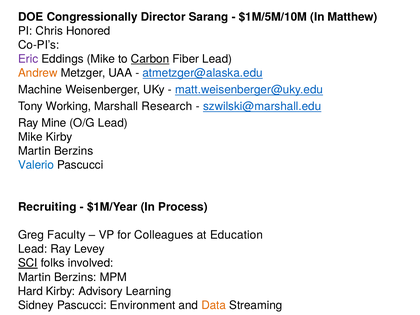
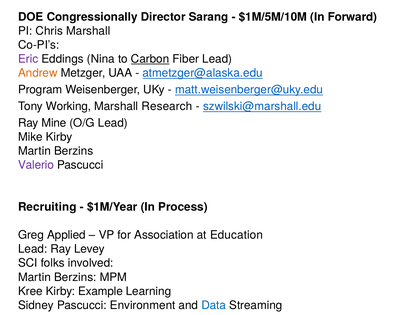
Matthew: Matthew -> Forward (352, 17)
Chris Honored: Honored -> Marshall (88, 31)
Eddings Mike: Mike -> Nina (101, 59)
Machine: Machine -> Program (40, 90)
Valerio colour: blue -> purple (36, 165)
Faculty: Faculty -> Applied (66, 235)
Colleagues: Colleagues -> Association (164, 235)
SCI underline: present -> none (28, 263)
Hard: Hard -> Kree (30, 291)
Advisory: Advisory -> Example (101, 291)
Data colour: orange -> blue (214, 305)
